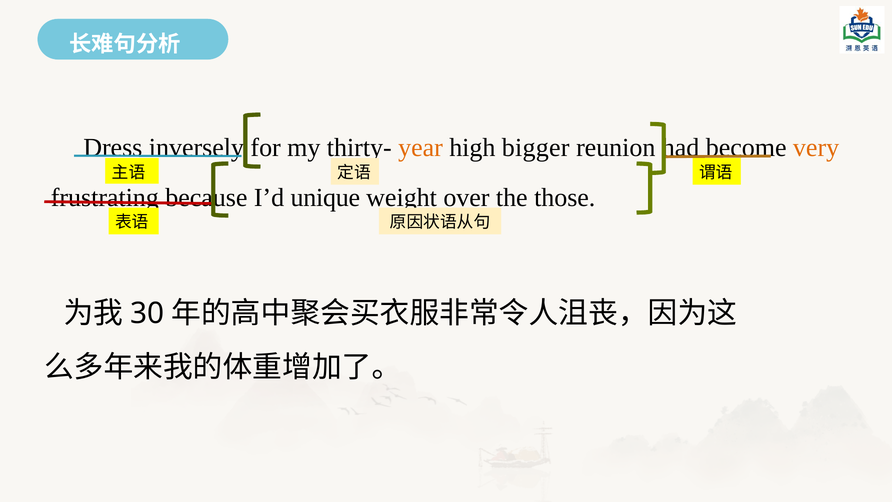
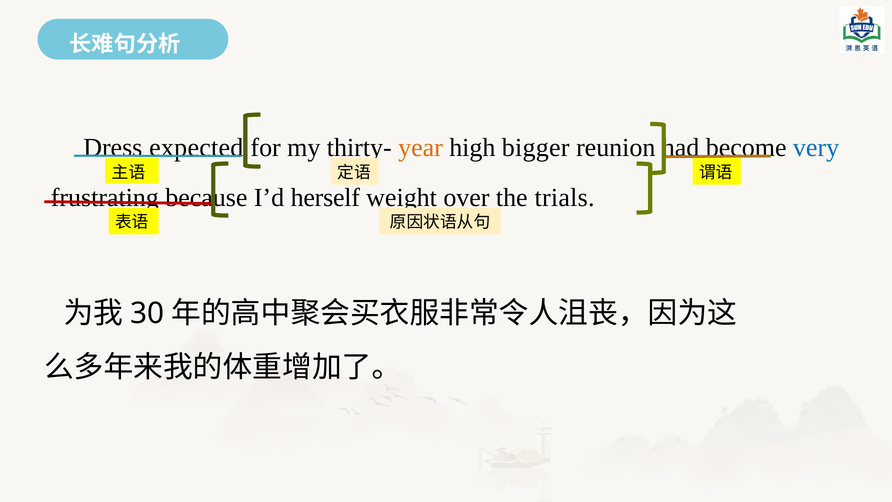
inversely: inversely -> expected (196, 147)
very colour: orange -> blue (816, 147)
unique: unique -> herself (325, 197)
those: those -> trials (565, 197)
